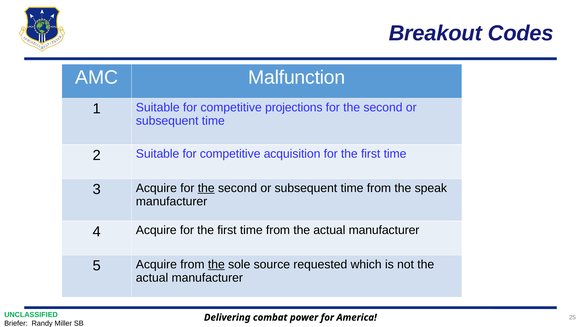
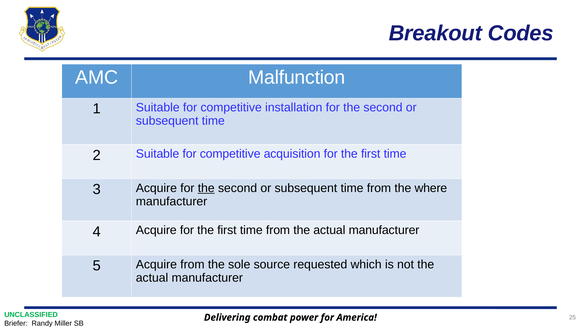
projections: projections -> installation (294, 107)
speak: speak -> where (431, 188)
the underline: present -> none (216, 264)
